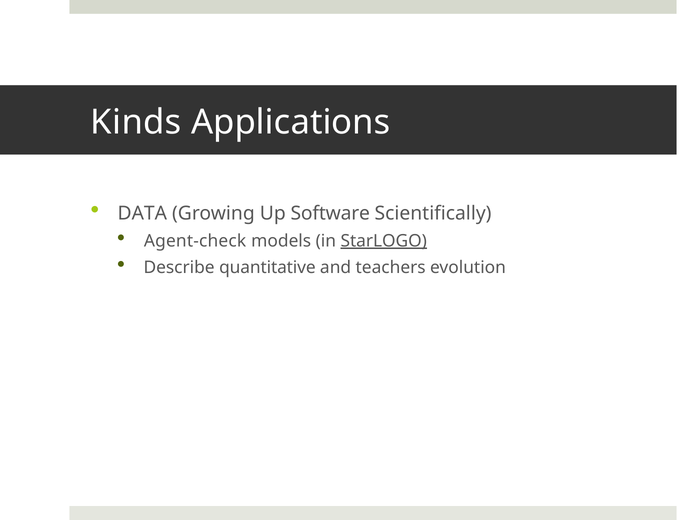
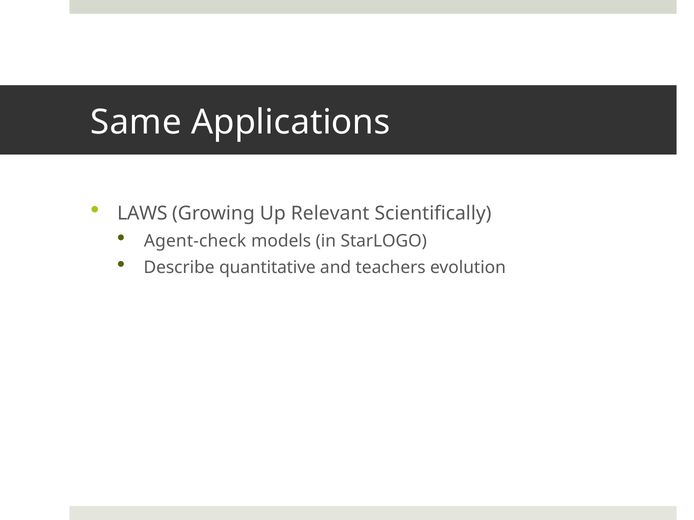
Kinds: Kinds -> Same (136, 122)
DATA: DATA -> LAWS (142, 213)
Software: Software -> Relevant (330, 213)
StarLOGO underline: present -> none (384, 241)
